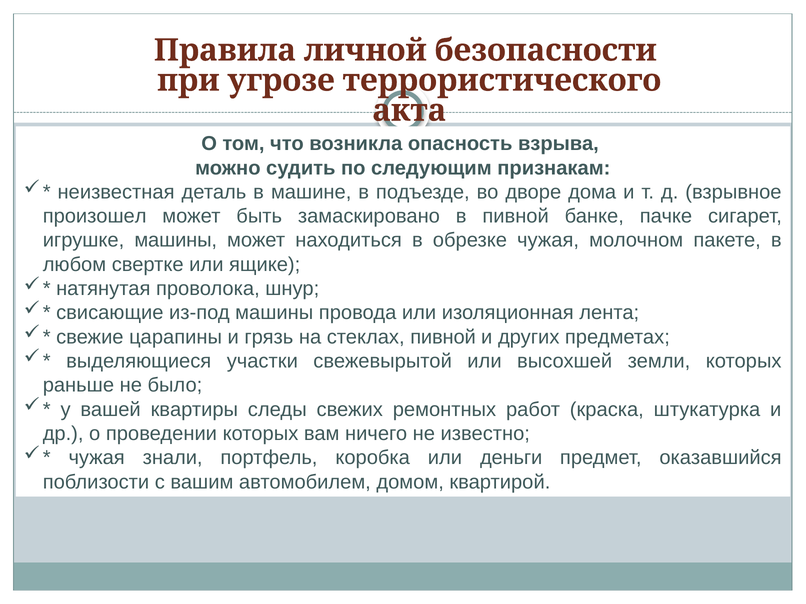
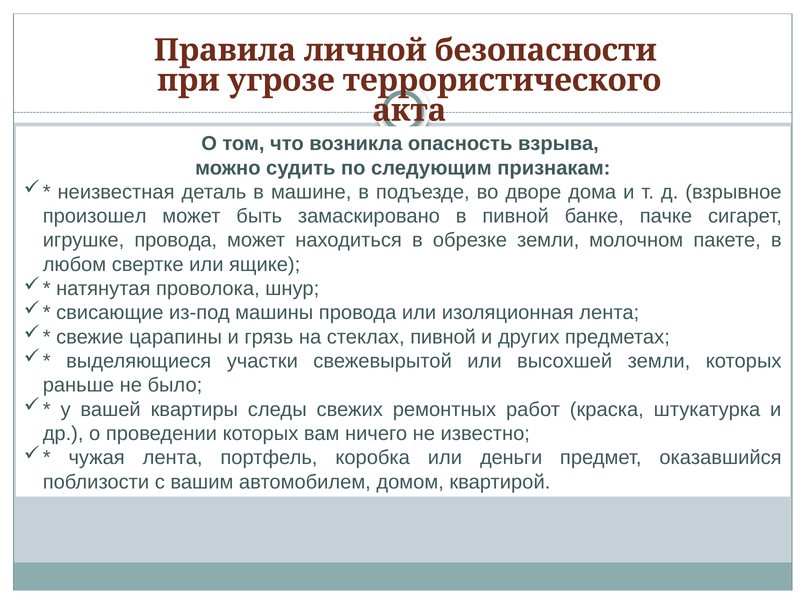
игрушке машины: машины -> провода (176, 241)
обрезке чужая: чужая -> земли (548, 241)
чужая знали: знали -> лента (173, 458)
